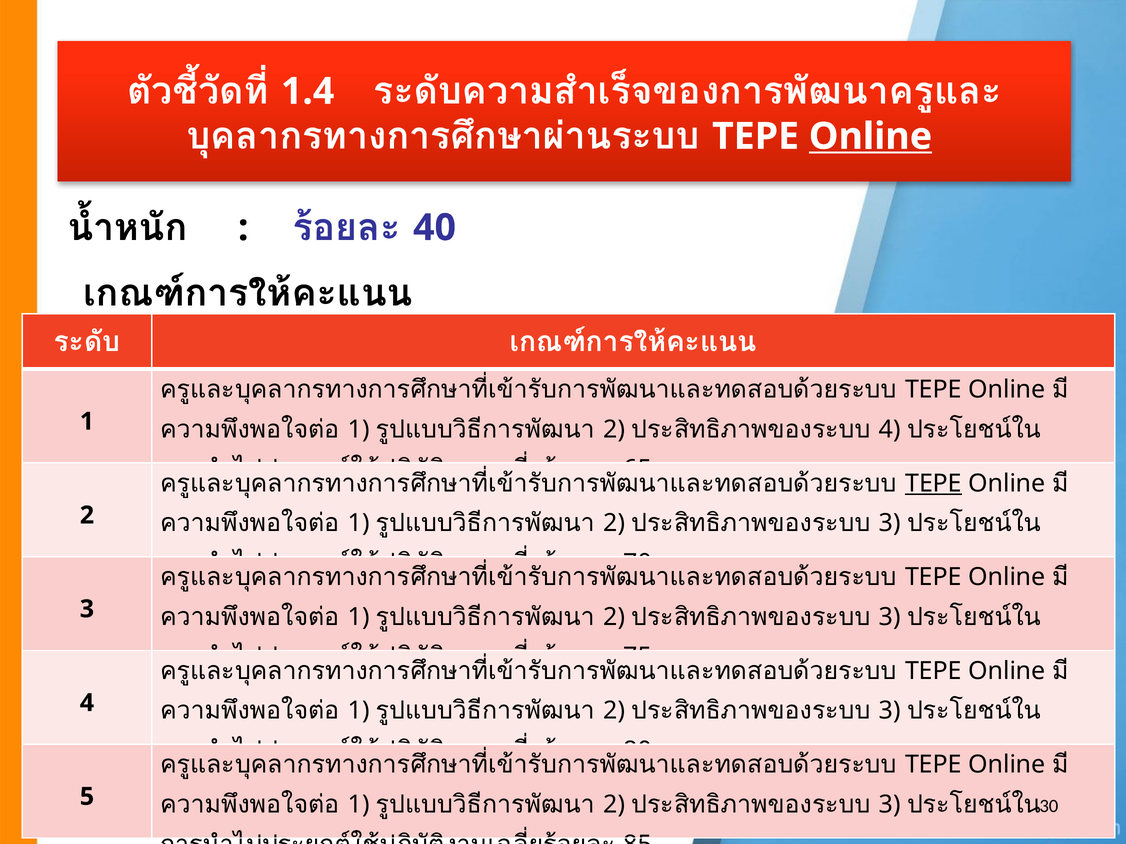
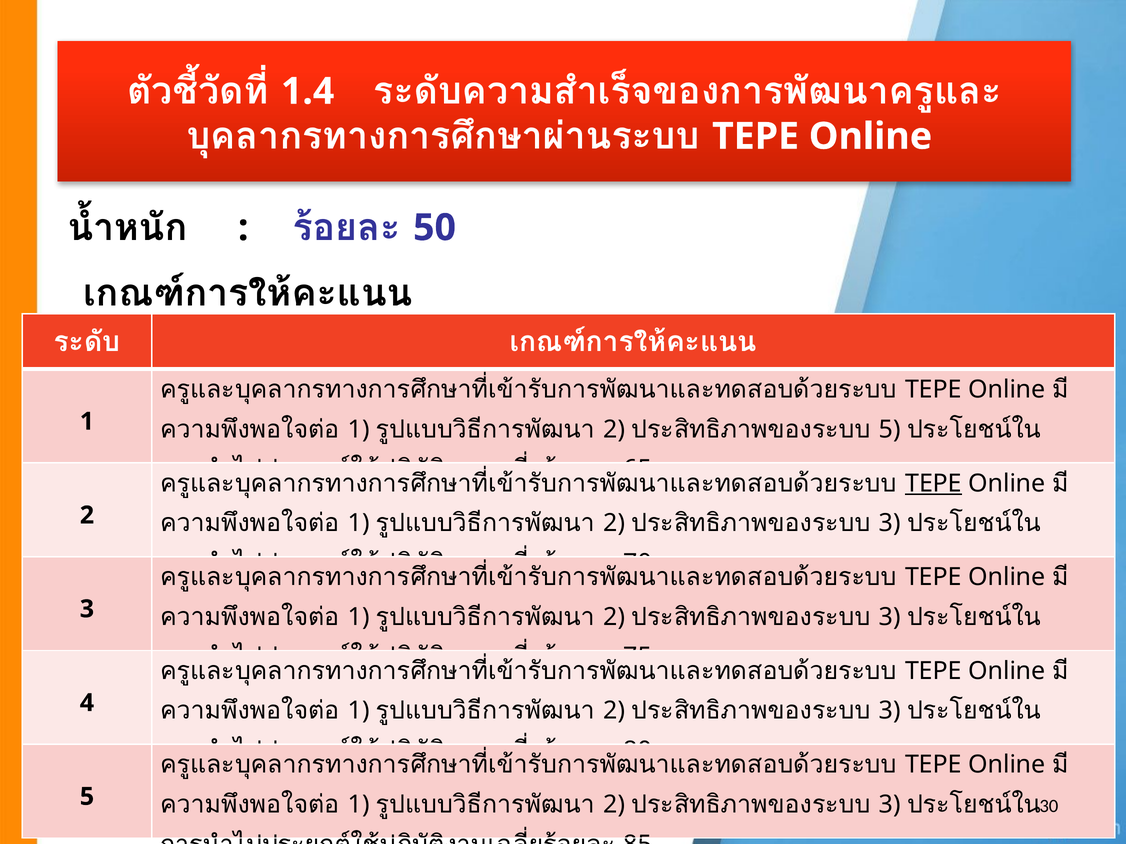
Online underline: present -> none (870, 136)
40: 40 -> 50 (435, 228)
4: 4 -> 5 (890, 430)
